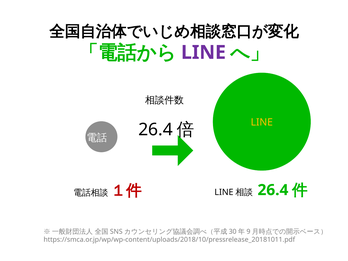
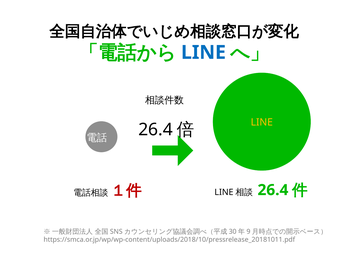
LINE colour: purple -> blue (203, 52)
